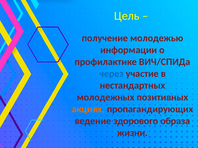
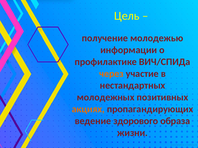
через colour: blue -> orange (111, 74)
